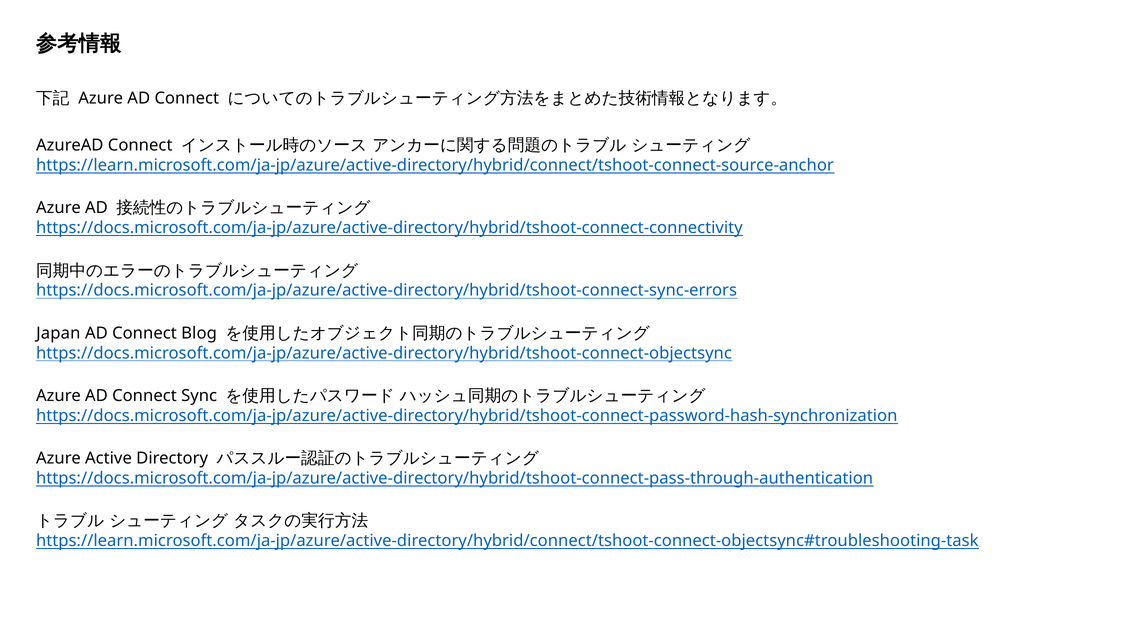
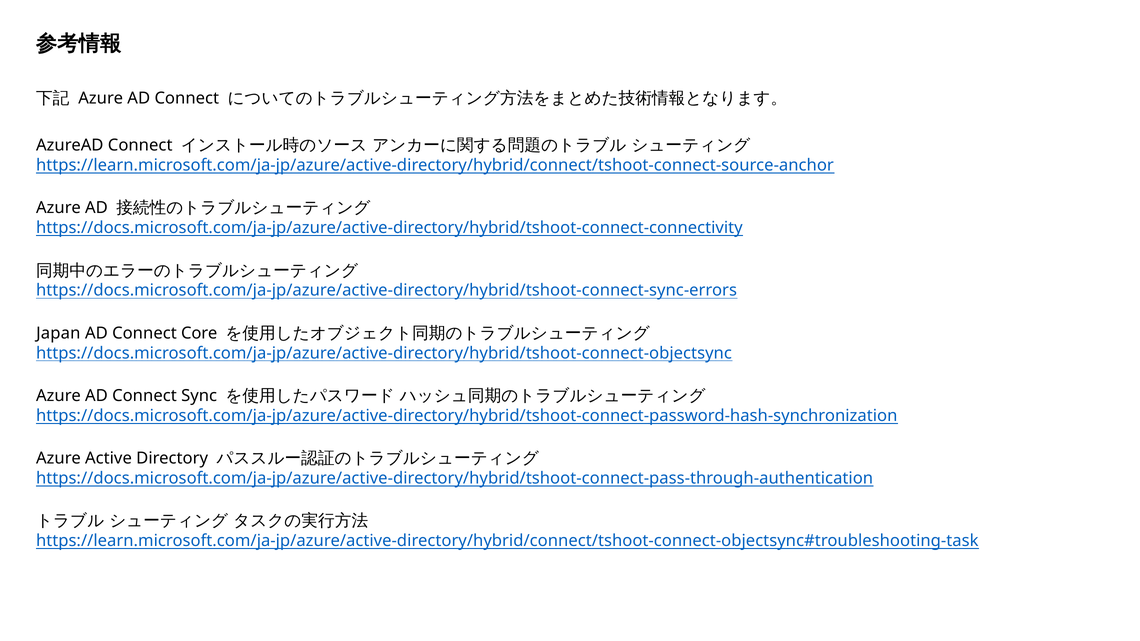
Blog: Blog -> Core (199, 333)
